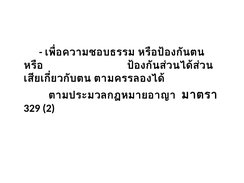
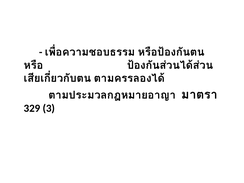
2: 2 -> 3 (49, 108)
